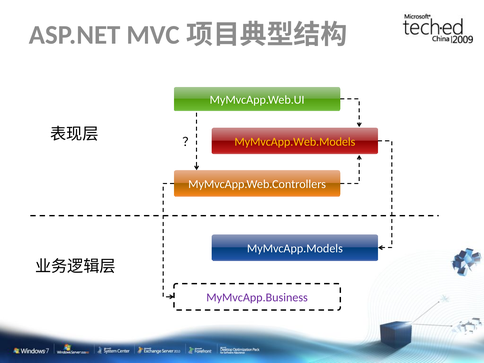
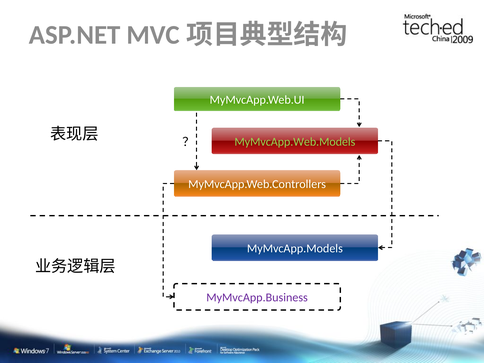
MyMvcApp.Web.Models colour: yellow -> light green (295, 142)
